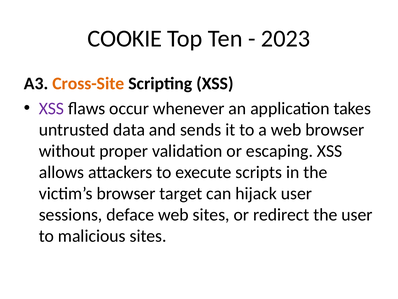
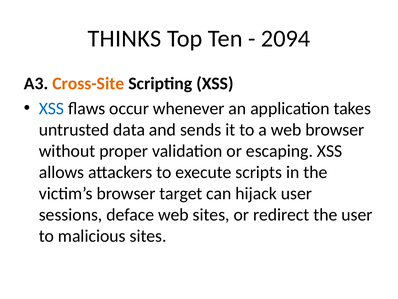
COOKIE: COOKIE -> THINKS (124, 39)
2023: 2023 -> 2094 (286, 39)
XSS colour: purple -> blue (51, 108)
